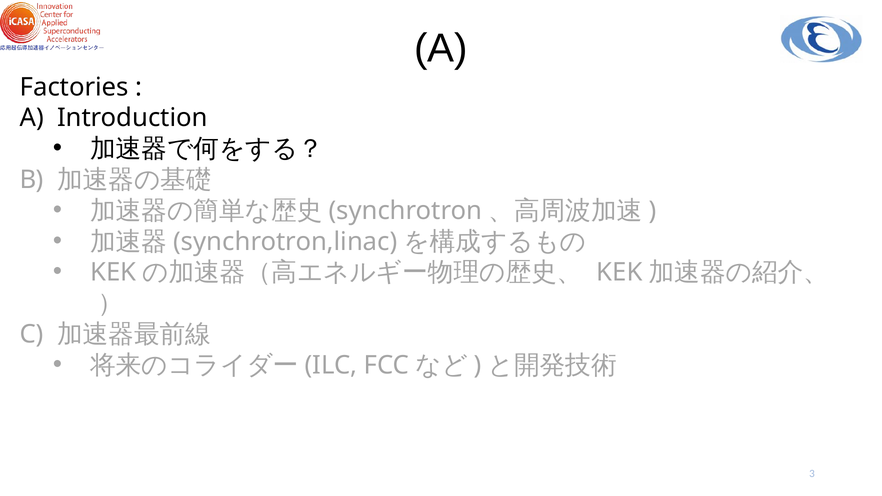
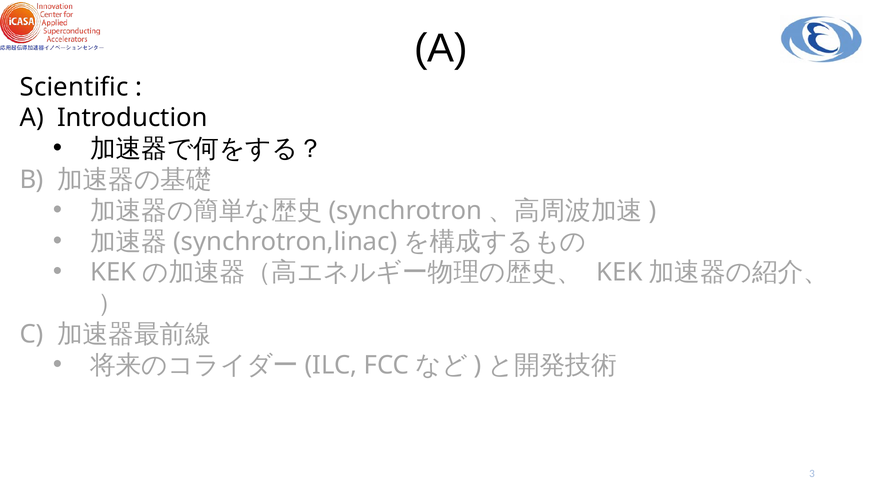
Factories: Factories -> Scientific (74, 87)
